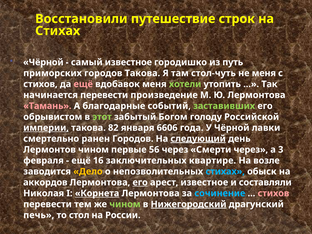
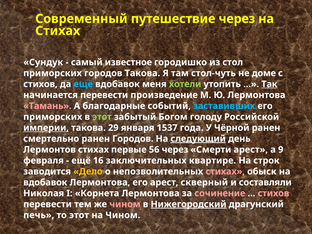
Восстановили: Восстановили -> Современный (81, 19)
путешествие строк: строк -> через (237, 19)
Чёрной: Чёрной -> Сундук (43, 62)
путь: путь -> стол (233, 62)
не меня: меня -> доме (264, 73)
ещё colour: pink -> light blue (83, 84)
Так underline: none -> present (269, 84)
заставивших colour: light green -> light blue (224, 106)
обрывистом: обрывистом -> приморских (53, 117)
82: 82 -> 29 (113, 128)
6606: 6606 -> 1537 (167, 128)
Чёрной лавки: лавки -> ранен (266, 128)
Лермонтов чином: чином -> стихах (93, 150)
Смерти через: через -> арест (251, 150)
3: 3 -> 9 (281, 150)
возле: возле -> строк (266, 161)
стихах colour: light blue -> pink (225, 171)
аккордов: аккордов -> вдобавок (45, 182)
его underline: present -> none (140, 182)
арест известное: известное -> скверный (204, 182)
Корнета underline: present -> none (97, 193)
сочинение colour: light blue -> pink (220, 193)
чином colour: light green -> pink (125, 204)
то стол: стол -> этот (79, 215)
на России: России -> Чином (123, 215)
